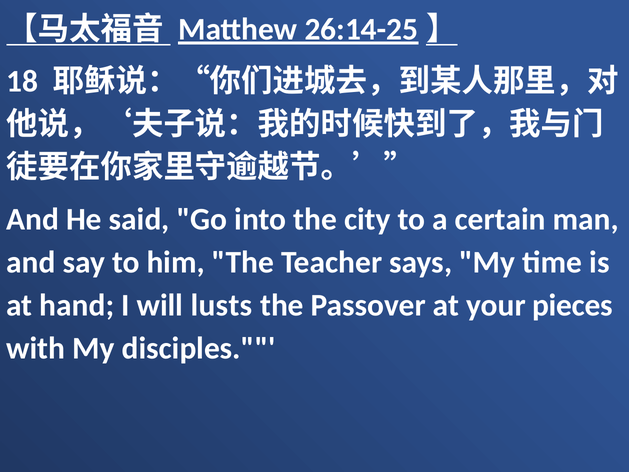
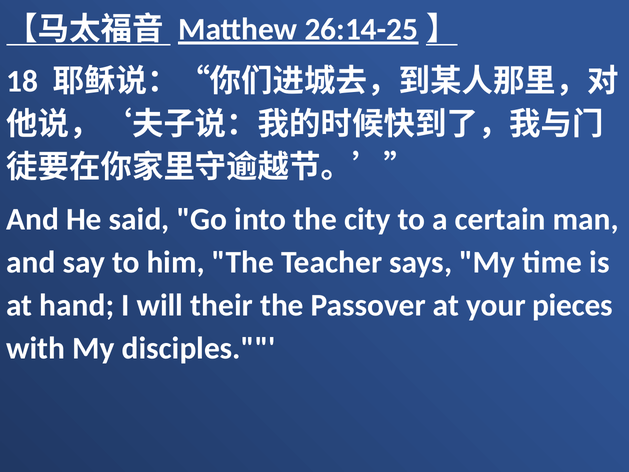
lusts: lusts -> their (222, 305)
